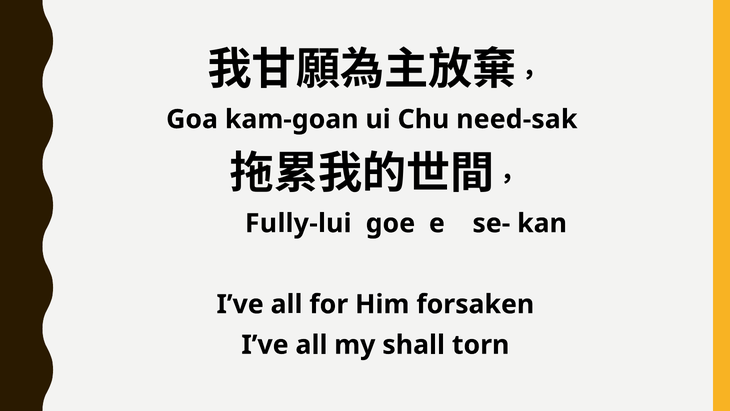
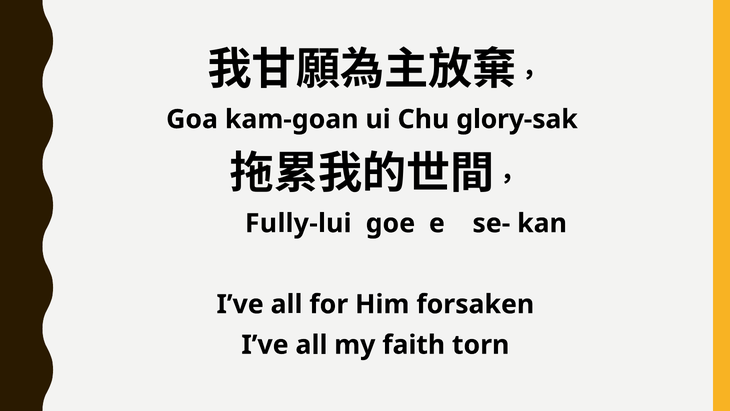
need-sak: need-sak -> glory-sak (517, 119)
shall: shall -> faith (414, 345)
